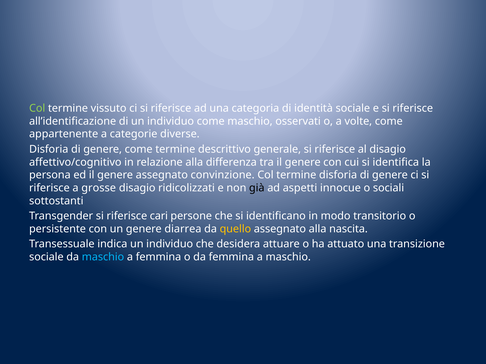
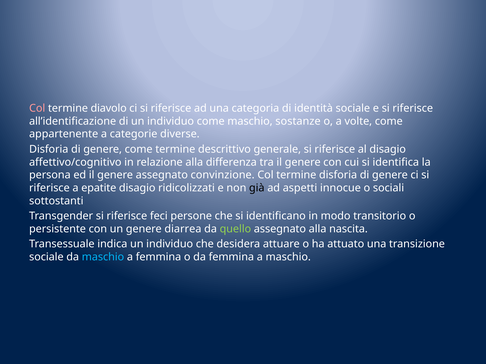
Col colour: light green -> pink (37, 108)
vissuto: vissuto -> diavolo (109, 108)
osservati: osservati -> sostanze (298, 121)
grosse: grosse -> epatite (99, 188)
cari: cari -> feci (159, 216)
quello colour: yellow -> light green (235, 229)
